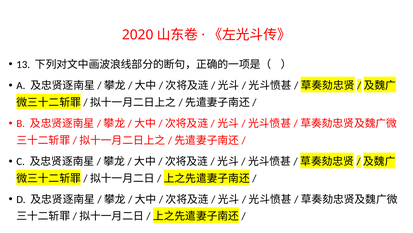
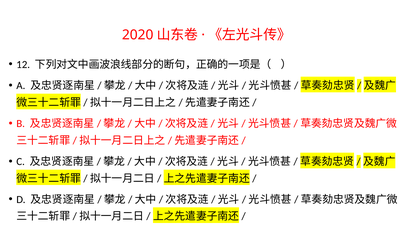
13: 13 -> 12 (23, 64)
